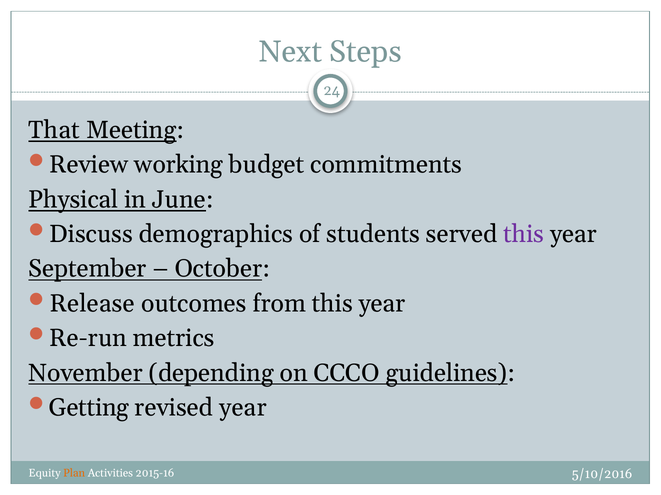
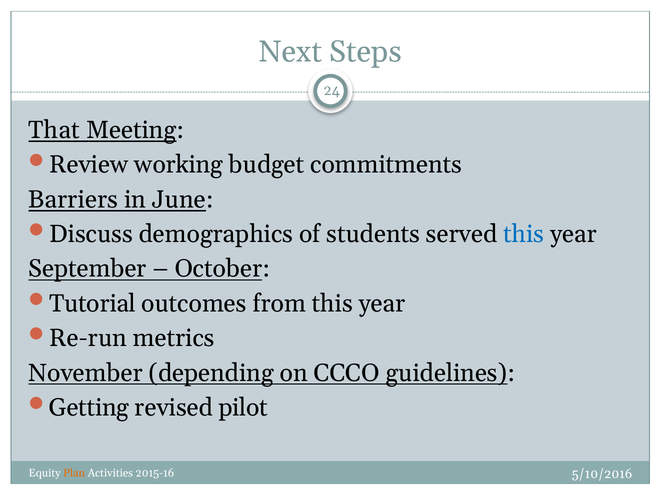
Physical: Physical -> Barriers (73, 200)
this colour: purple -> blue (524, 234)
Release: Release -> Tutorial (92, 304)
revised year: year -> pilot (243, 408)
